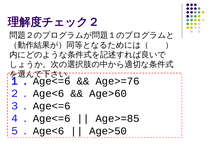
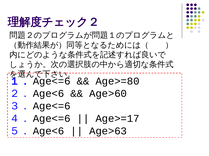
Age>=76: Age>=76 -> Age>=80 (118, 81)
Age>=85: Age>=85 -> Age>=17 (118, 119)
Age>50: Age>50 -> Age>63 (108, 132)
